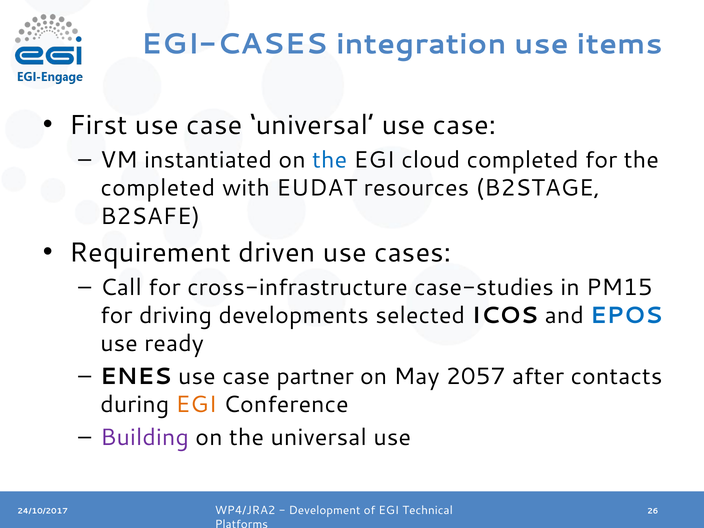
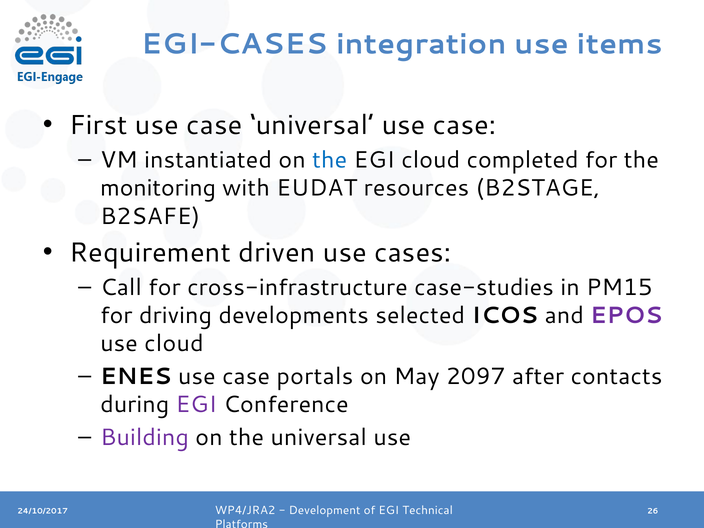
completed: completed -> monitoring (158, 188)
EPOS colour: blue -> purple (627, 316)
use ready: ready -> cloud (174, 344)
partner: partner -> portals (315, 377)
2057: 2057 -> 2097 (476, 377)
EGI colour: orange -> purple (196, 405)
